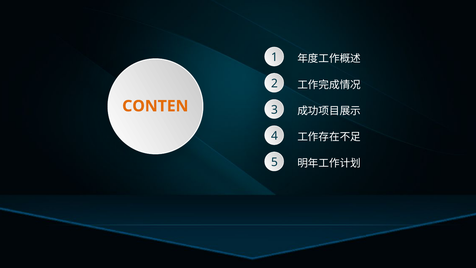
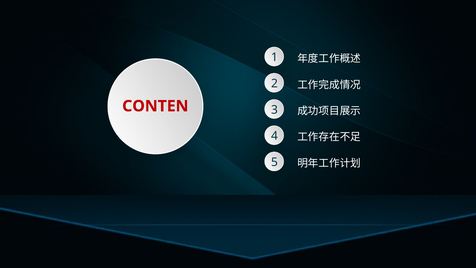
CONTEN colour: orange -> red (155, 106)
